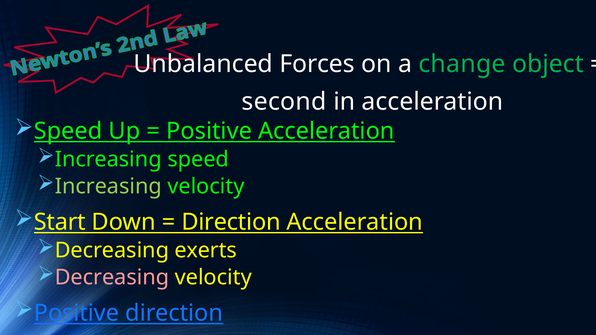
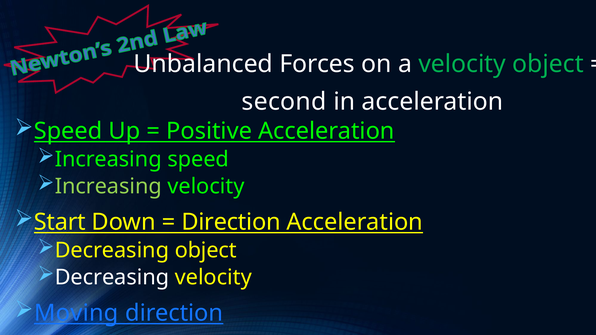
a change: change -> velocity (462, 64)
Decreasing exerts: exerts -> object (206, 250)
Decreasing colour: pink -> white (112, 278)
Positive: Positive -> Moving (76, 313)
